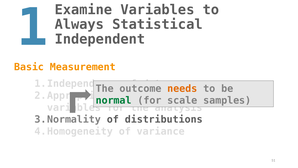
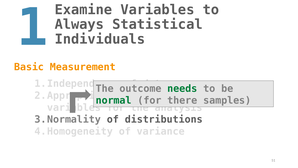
Independent: Independent -> Individuals (100, 39)
needs colour: orange -> green (182, 88)
scale: scale -> there (182, 100)
